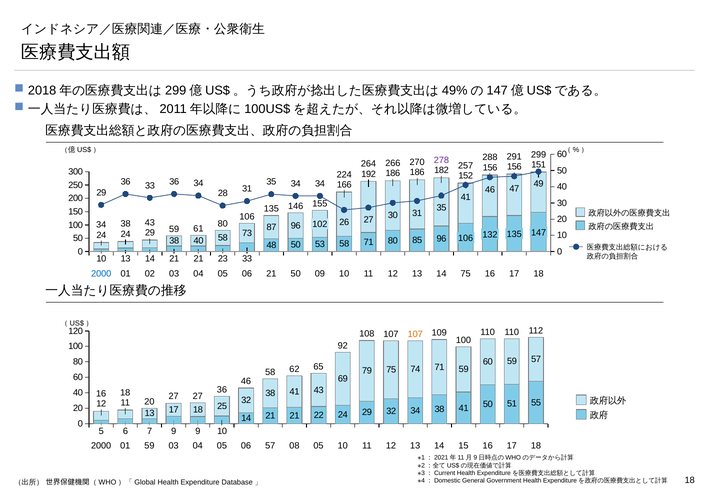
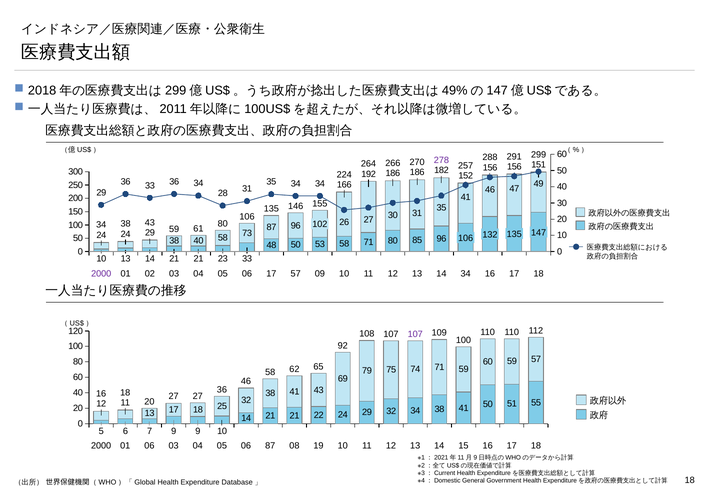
2000 colour: blue -> purple (101, 273)
06 21: 21 -> 17 (271, 273)
03 50: 50 -> 57 (296, 273)
14 75: 75 -> 34 (466, 273)
107 colour: orange -> purple (415, 334)
2000 59: 59 -> 06 (149, 446)
06 57: 57 -> 87 (270, 446)
08 05: 05 -> 19 (318, 446)
